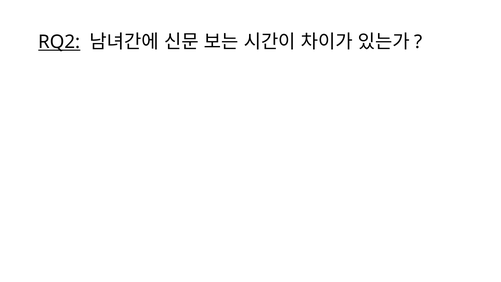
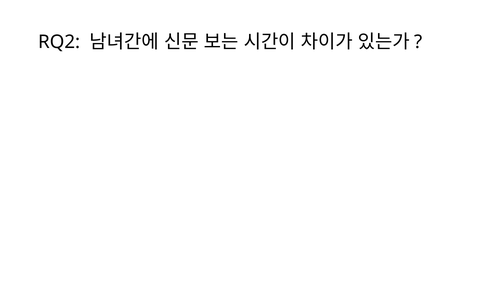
RQ2 underline: present -> none (59, 42)
